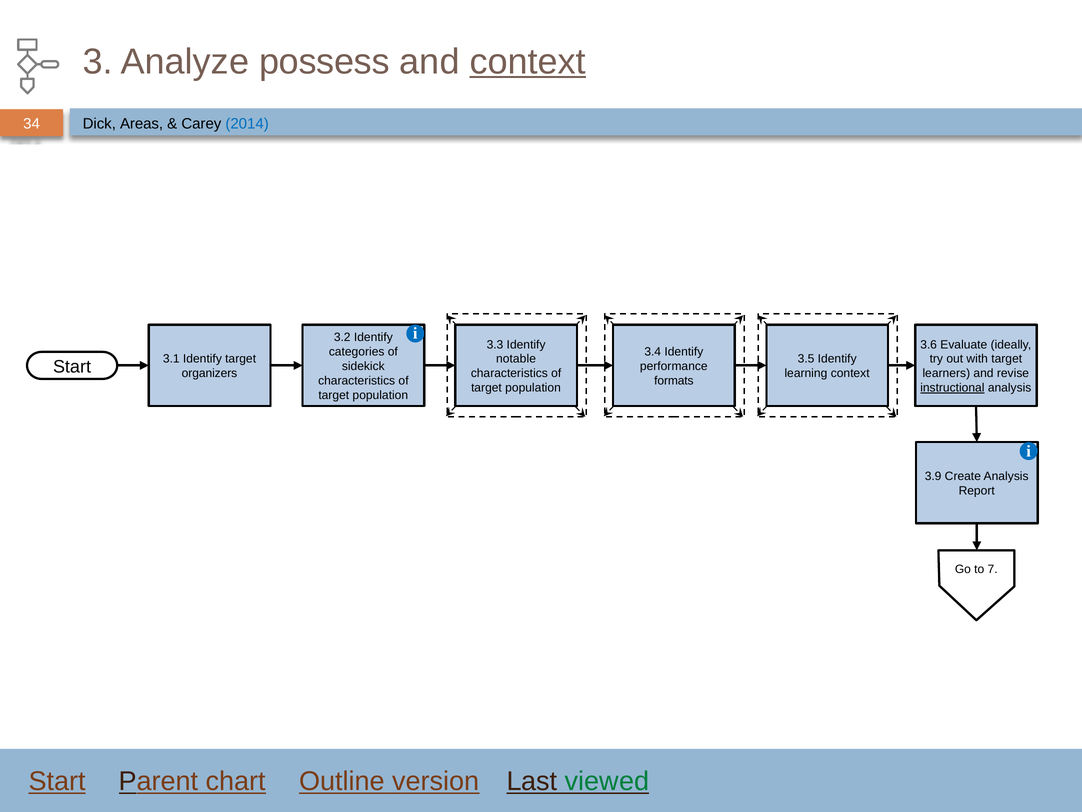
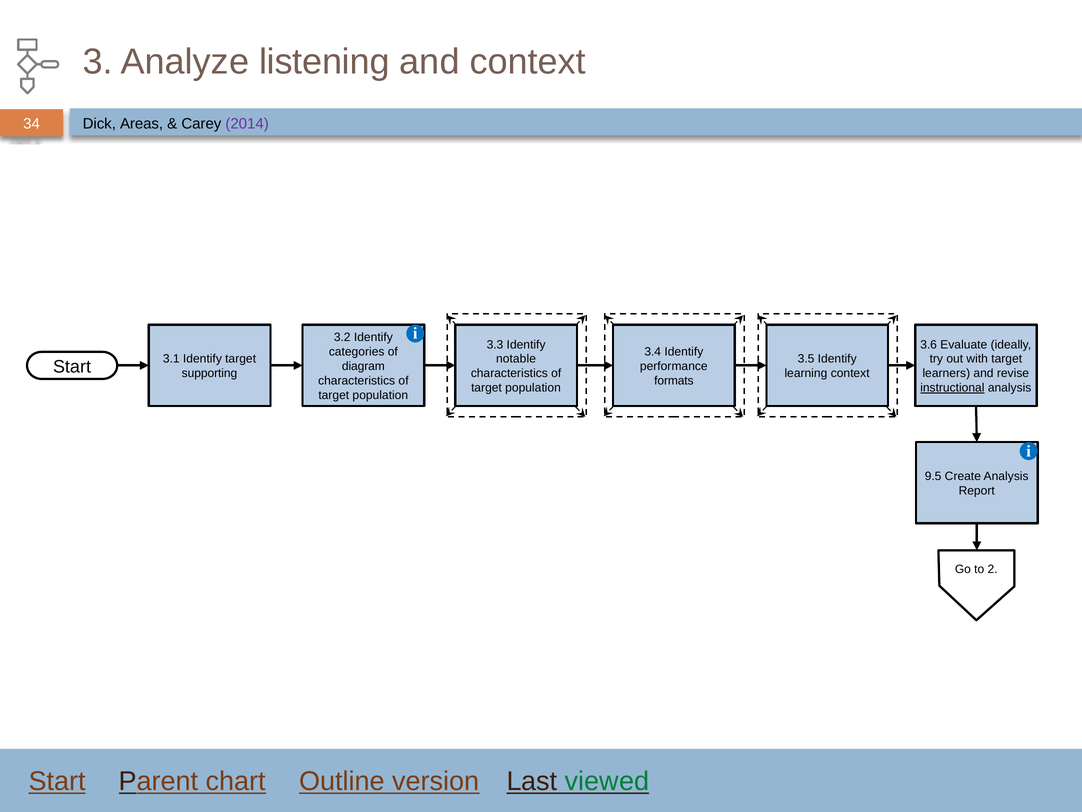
possess: possess -> listening (324, 62)
context underline: present -> none (528, 62)
2014 colour: blue -> purple (247, 124)
sidekick: sidekick -> diagram (363, 366)
organizers: organizers -> supporting (209, 373)
3.9: 3.9 -> 9.5 (933, 476)
7: 7 -> 2 (993, 569)
